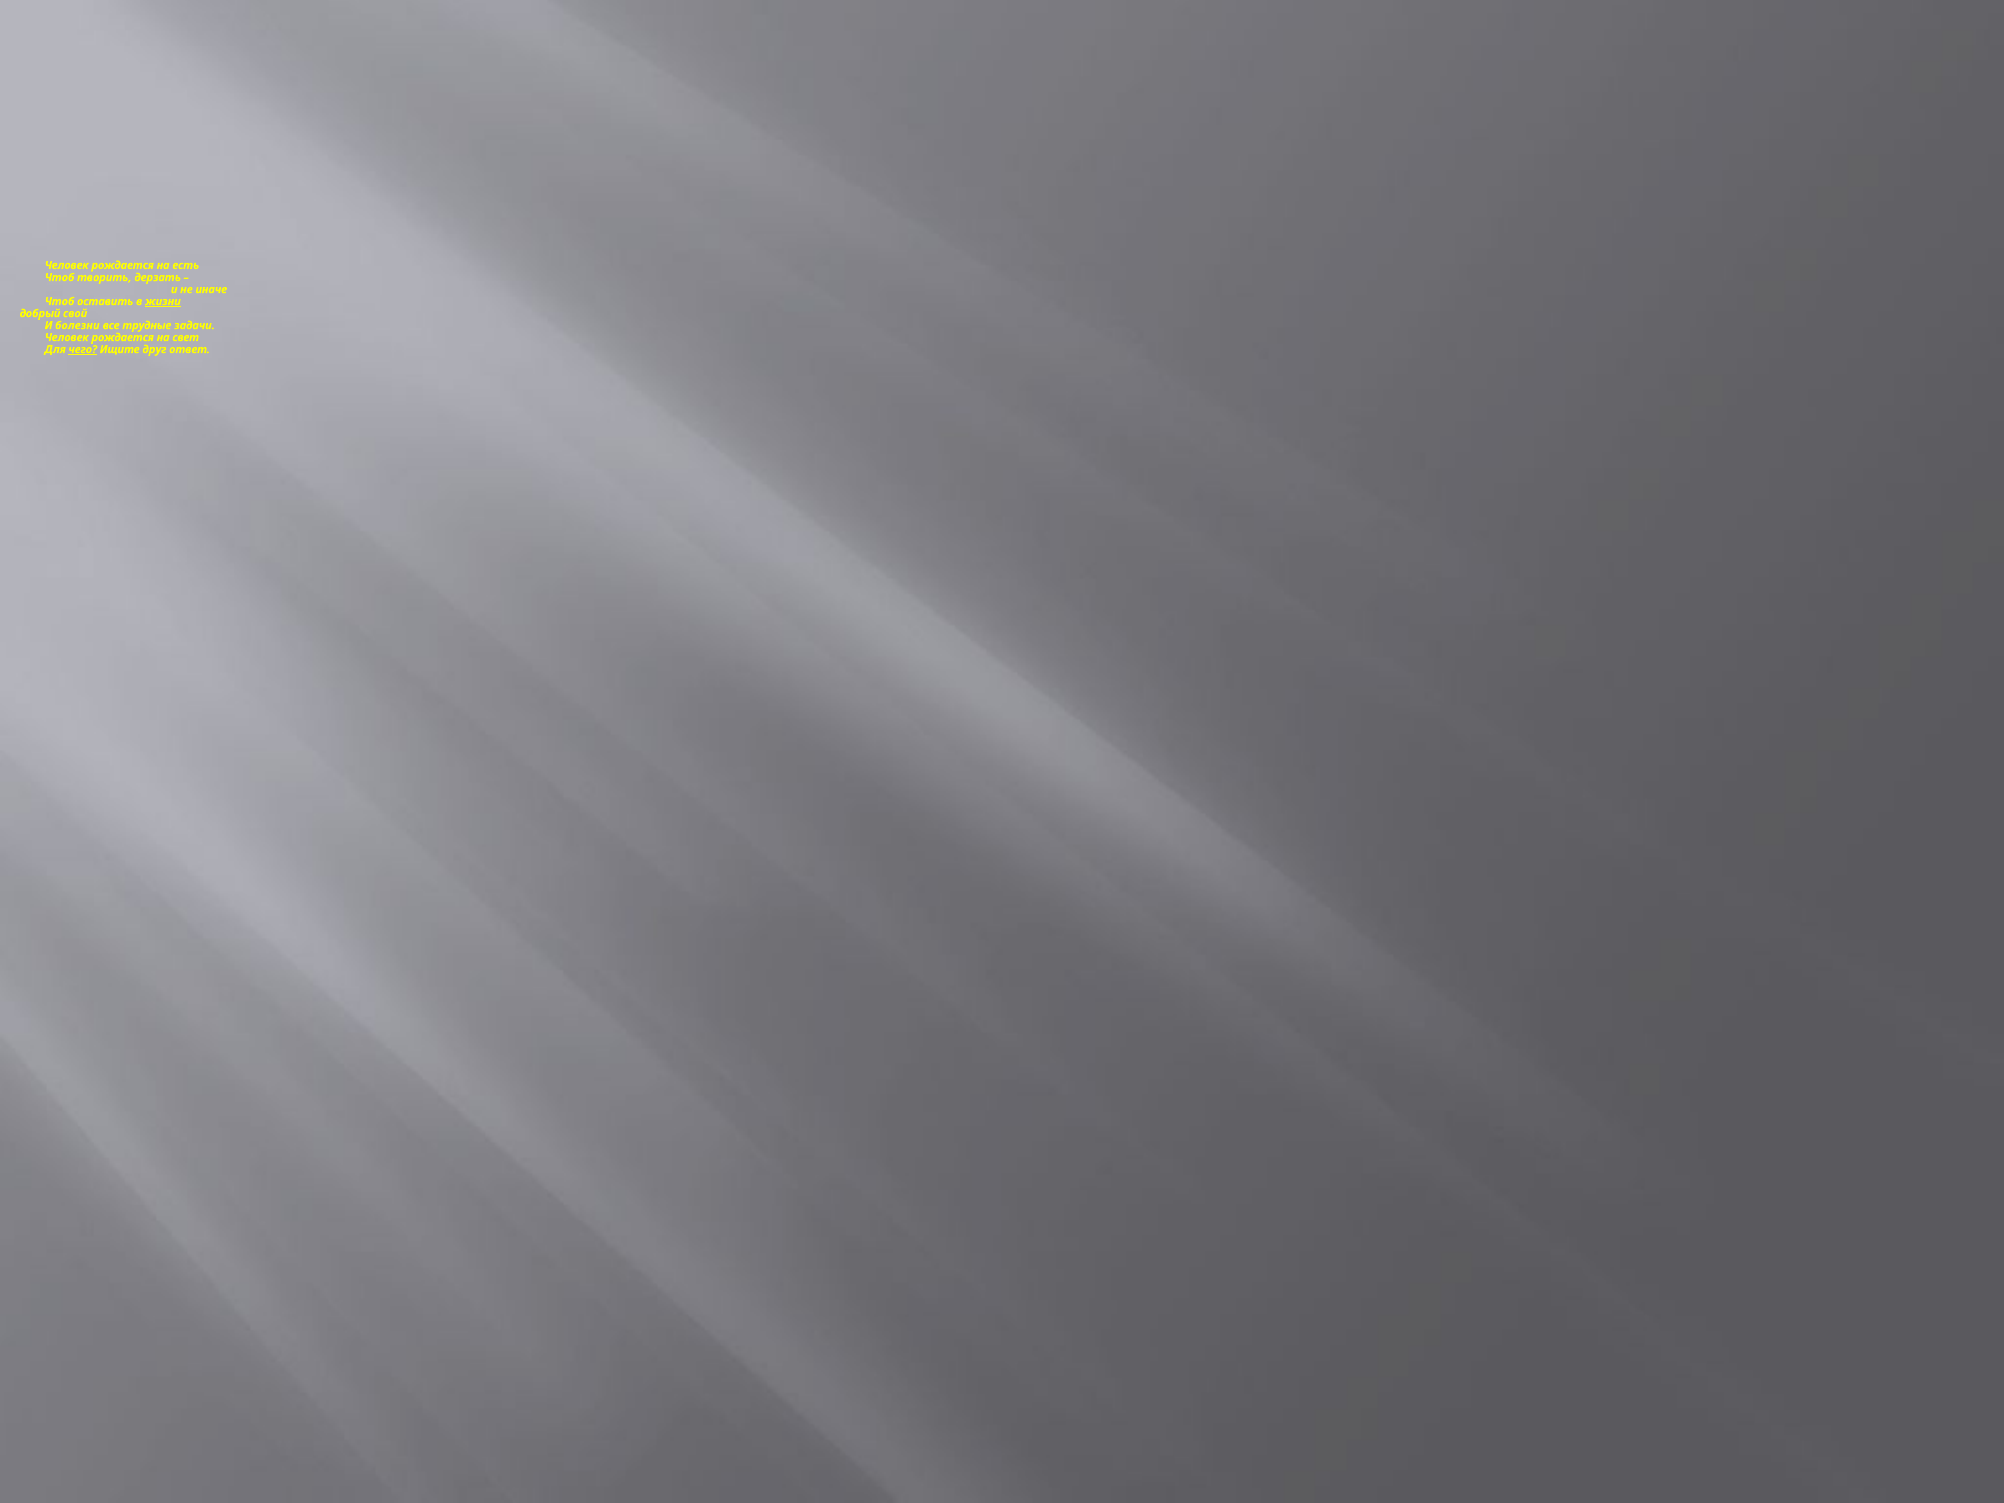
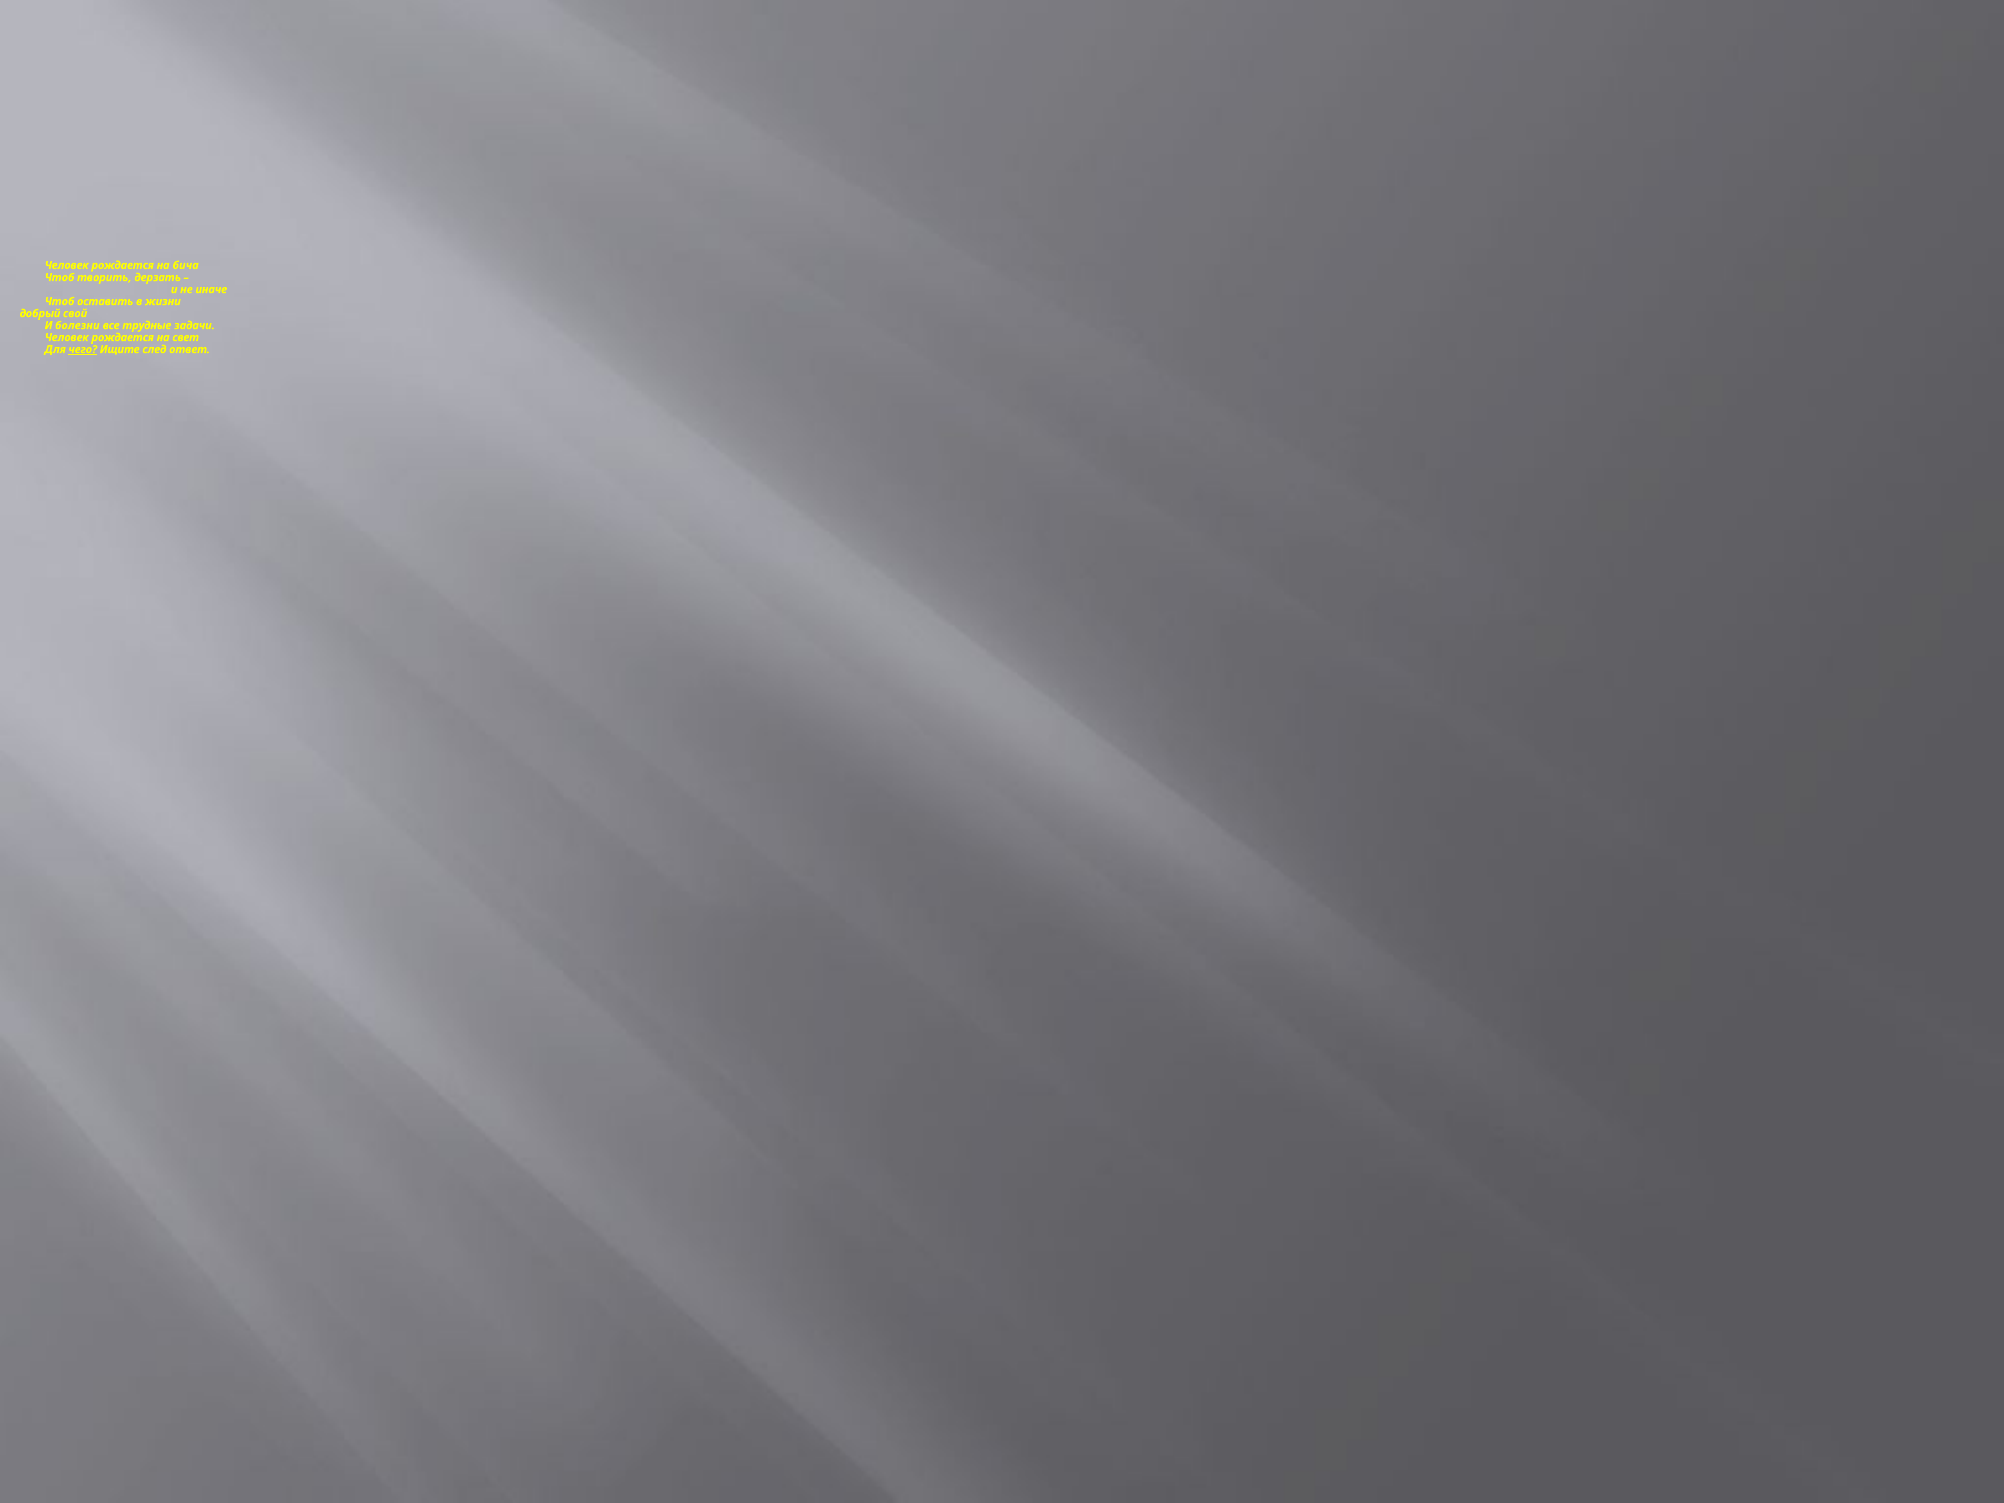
есть: есть -> бича (186, 265)
жизни underline: present -> none (163, 302)
друг: друг -> след (154, 349)
